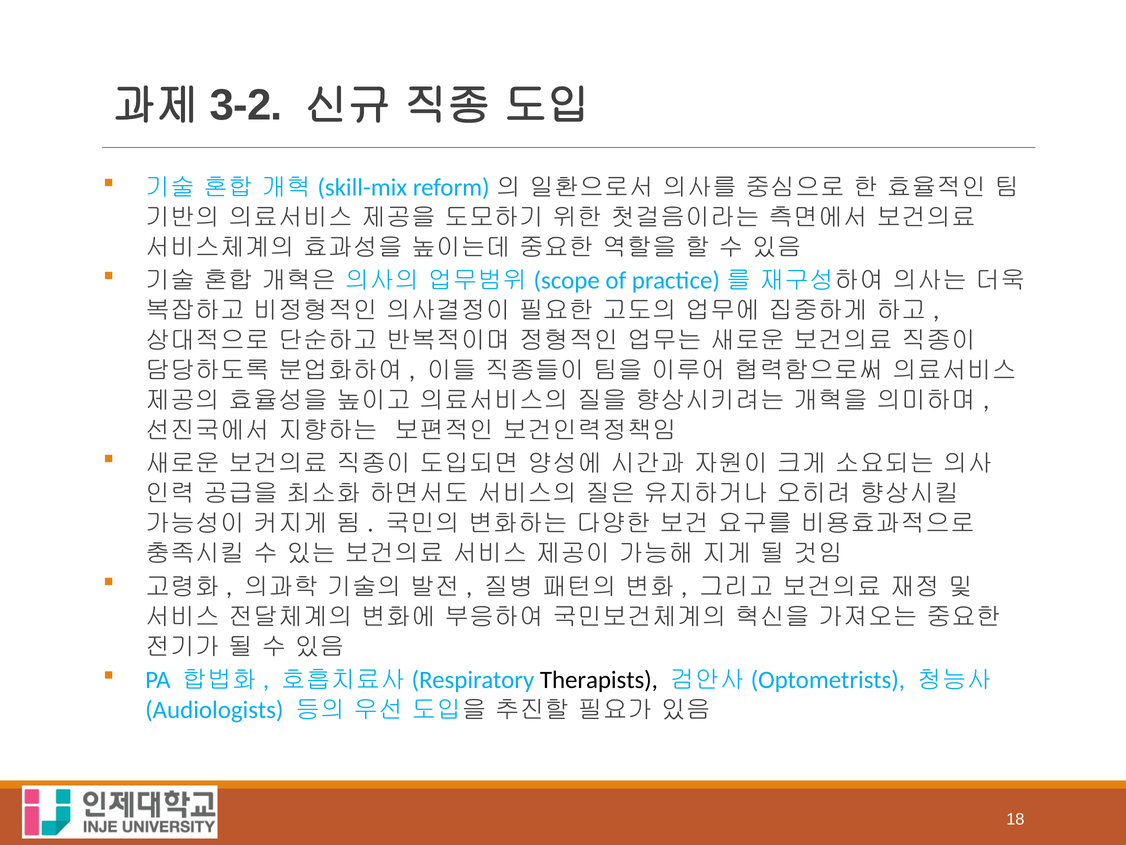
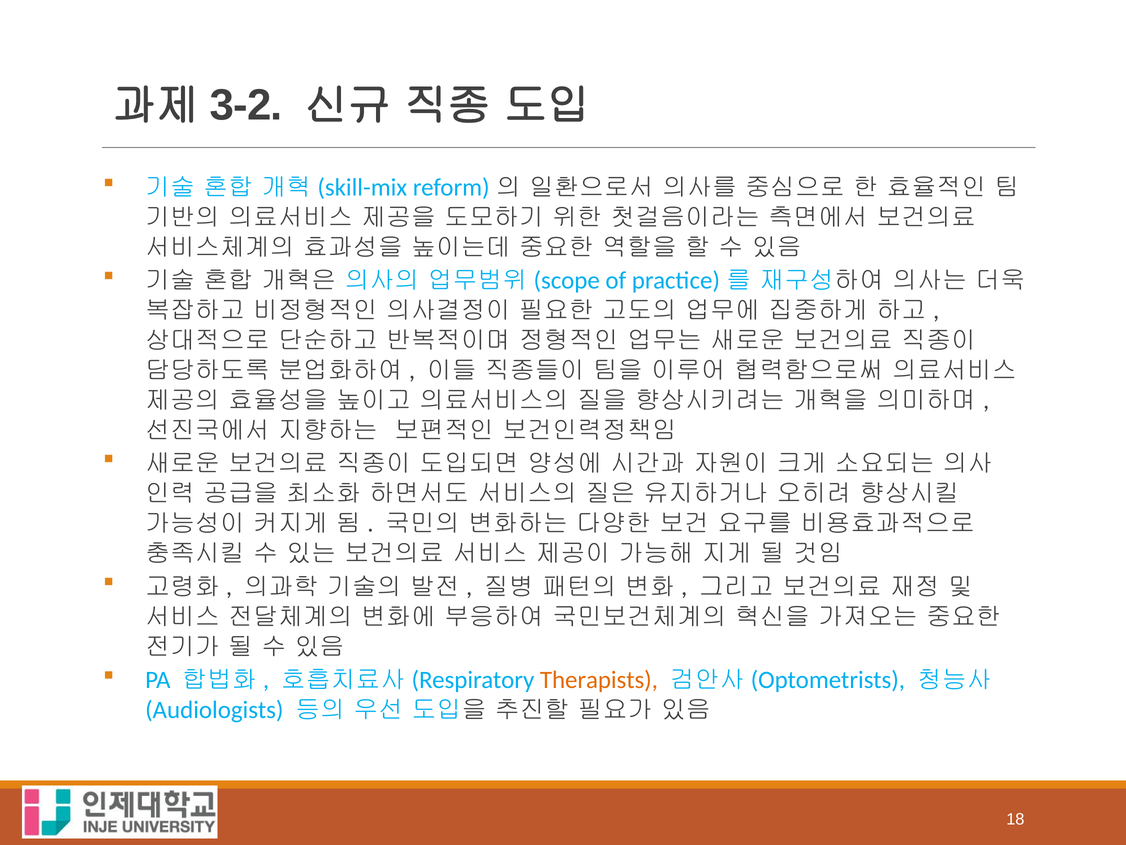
Therapists colour: black -> orange (599, 679)
